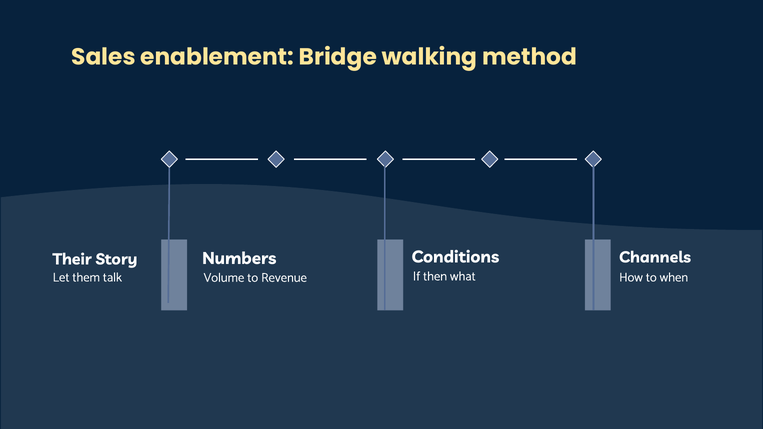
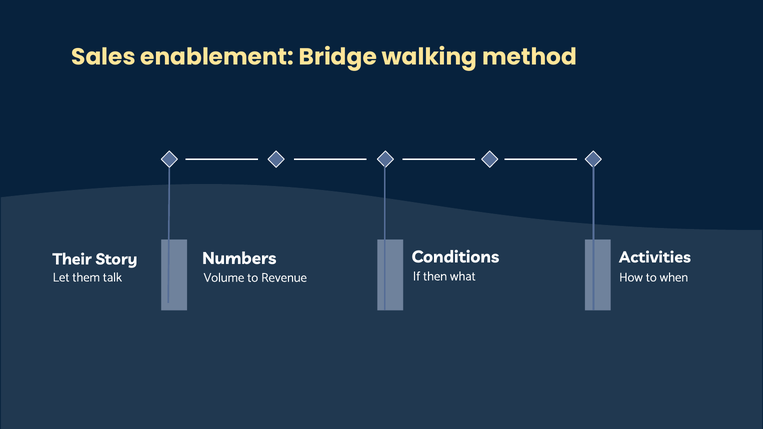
Channels: Channels -> Activities (655, 258)
